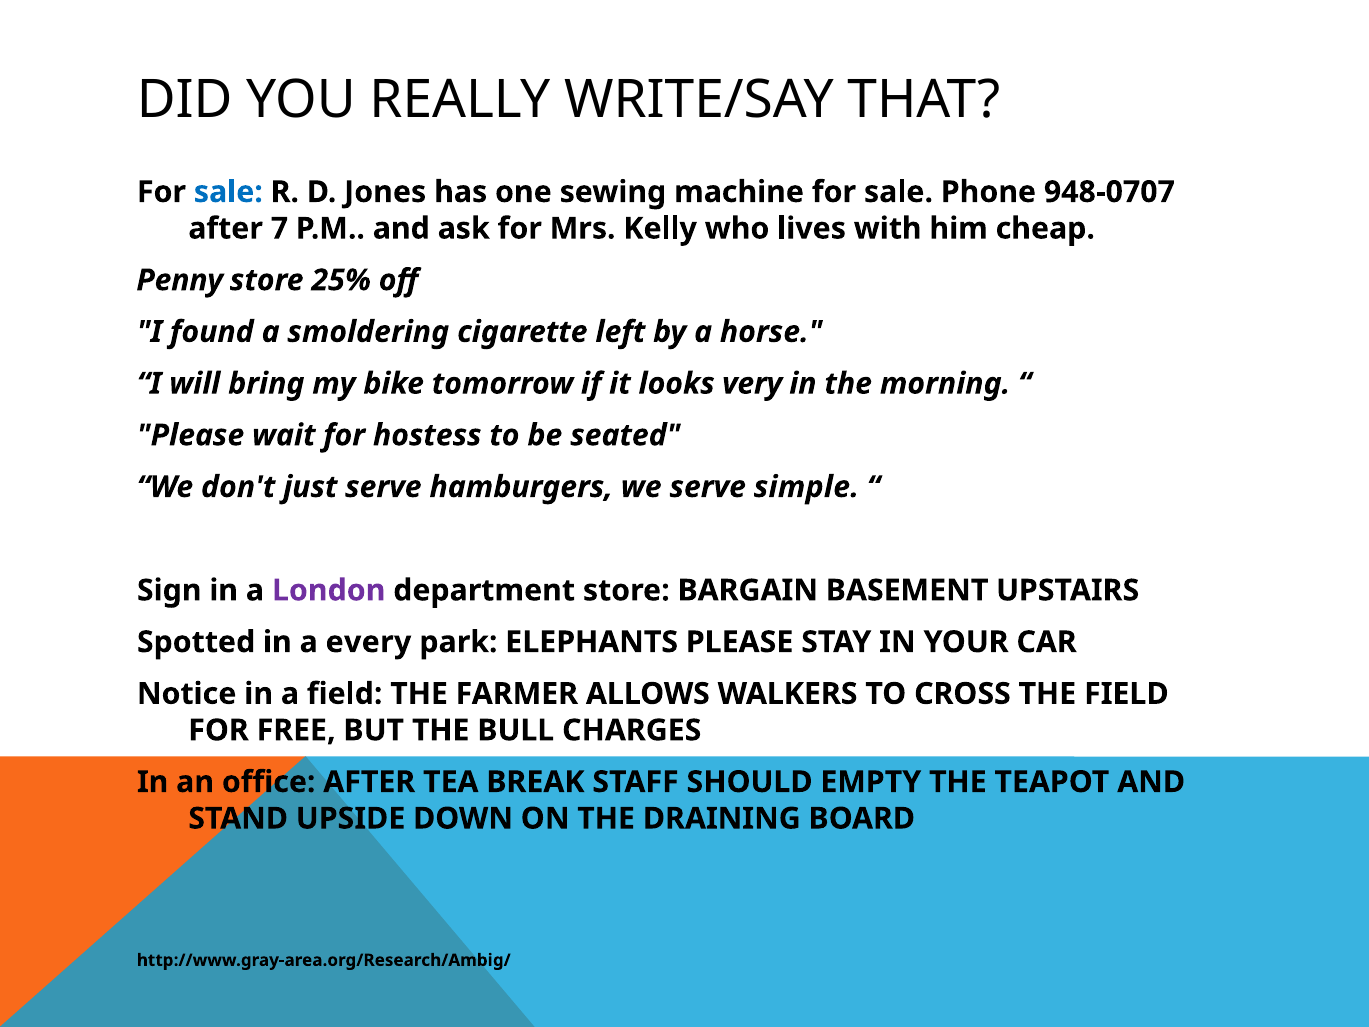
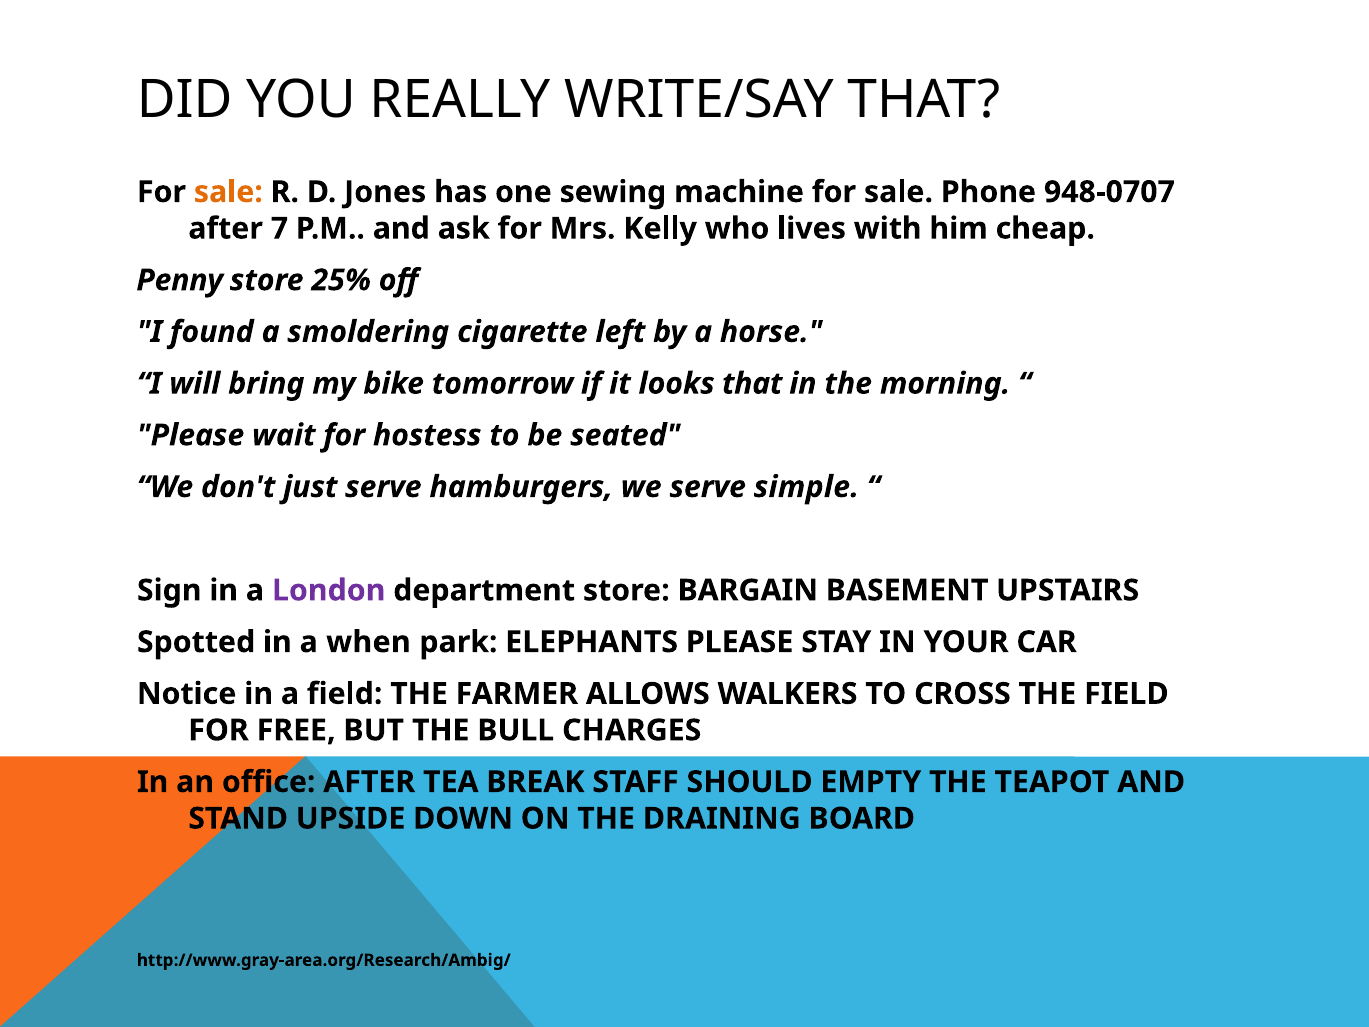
sale colour: blue -> orange (228, 192)
looks very: very -> that (752, 384)
every: every -> when (368, 642)
